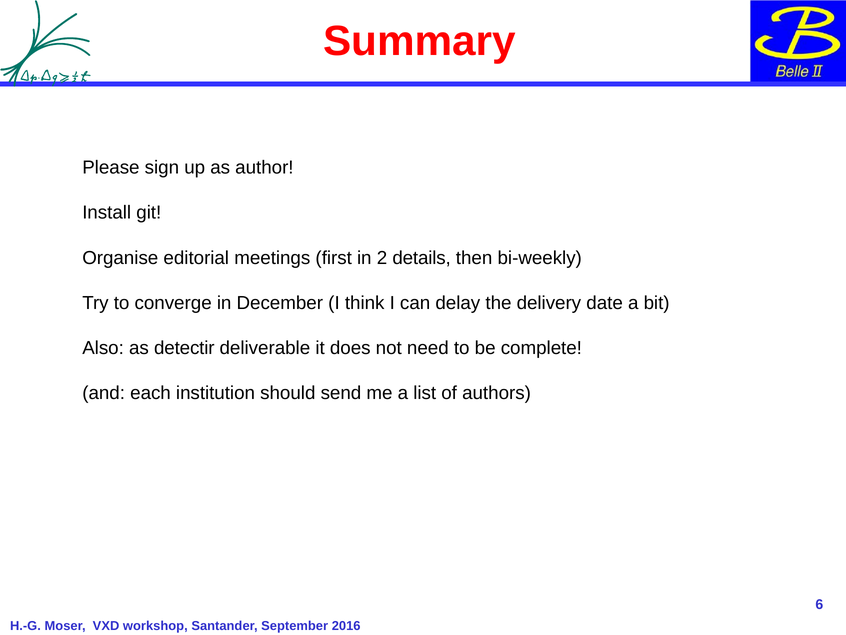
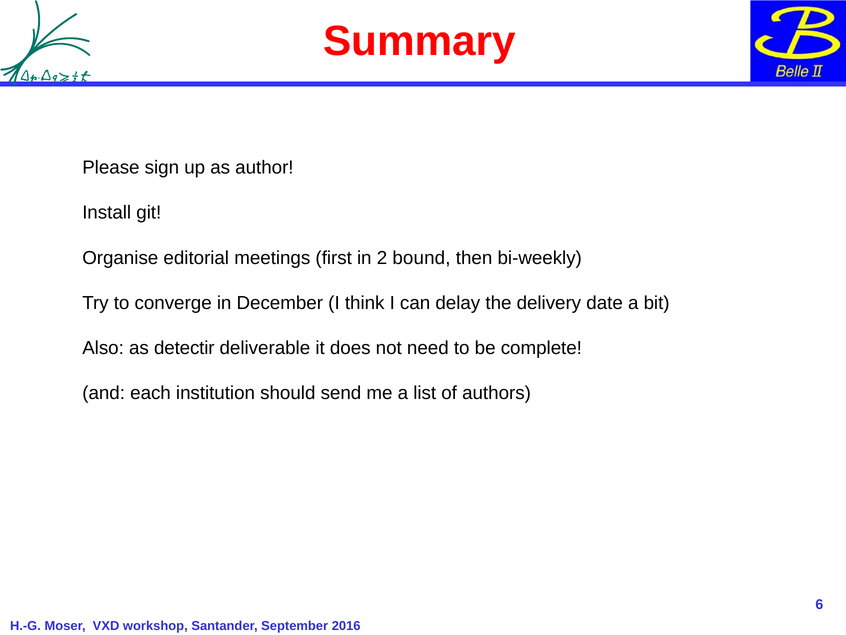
details: details -> bound (421, 258)
